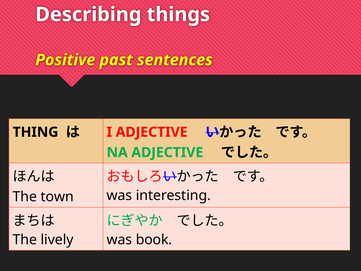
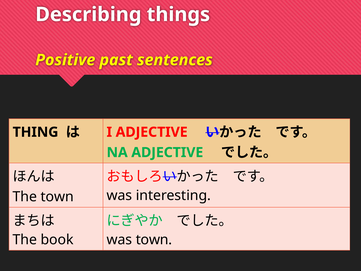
lively: lively -> book (57, 240)
was book: book -> town (154, 240)
